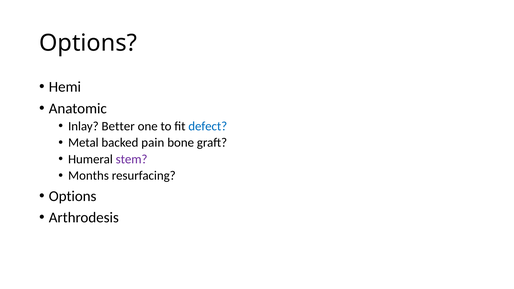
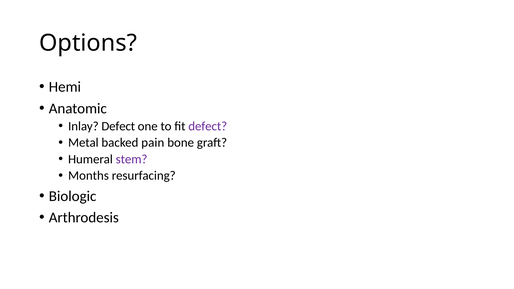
Inlay Better: Better -> Defect (118, 126)
defect colour: blue -> purple (208, 126)
Options: Options -> Biologic (73, 196)
